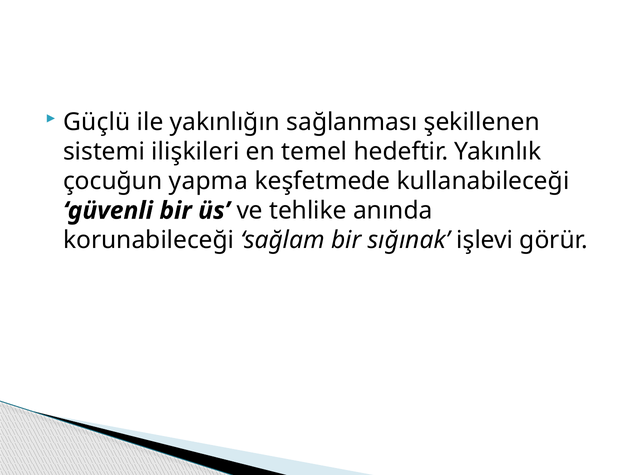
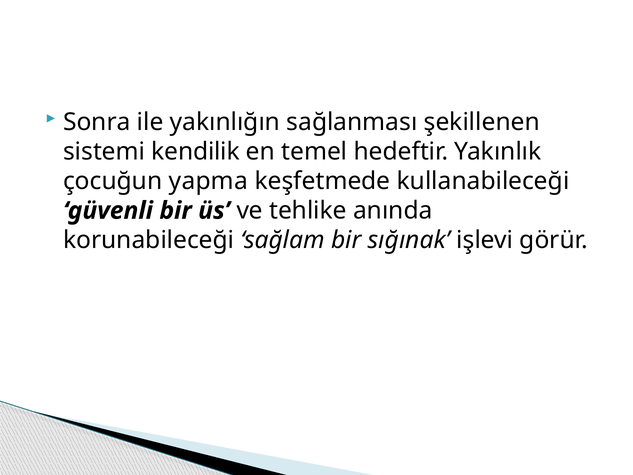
Güçlü: Güçlü -> Sonra (97, 122)
ilişkileri: ilişkileri -> kendilik (196, 152)
